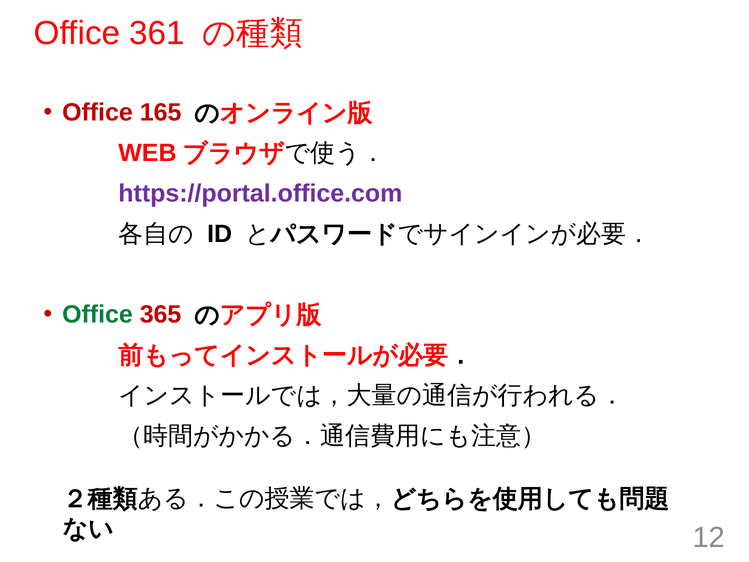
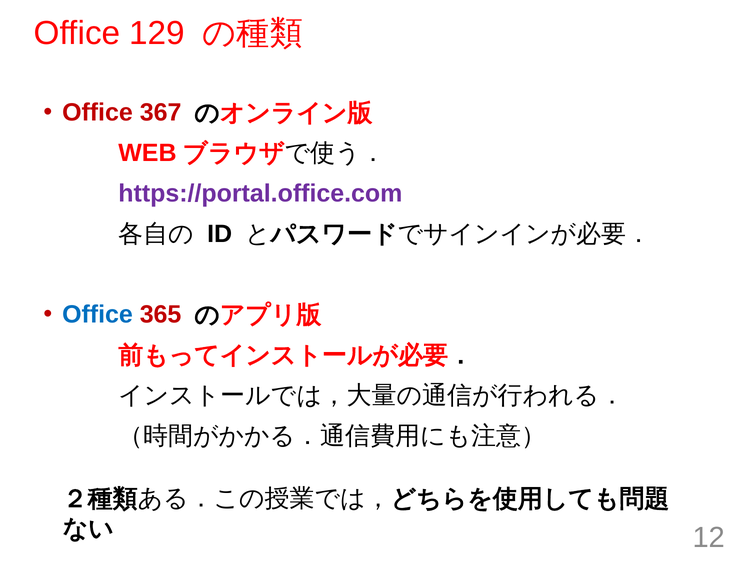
361: 361 -> 129 (157, 33)
165: 165 -> 367 (161, 113)
Office colour: green -> blue (97, 315)
